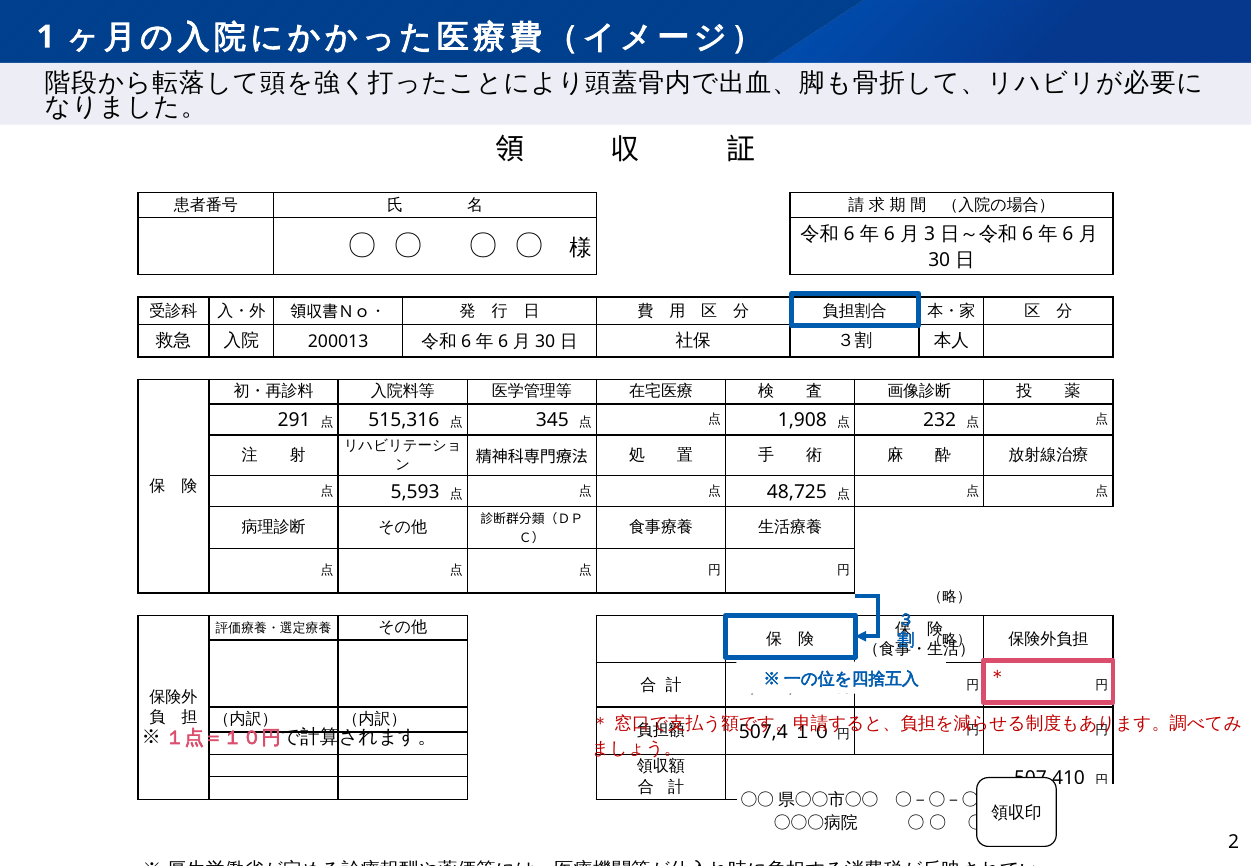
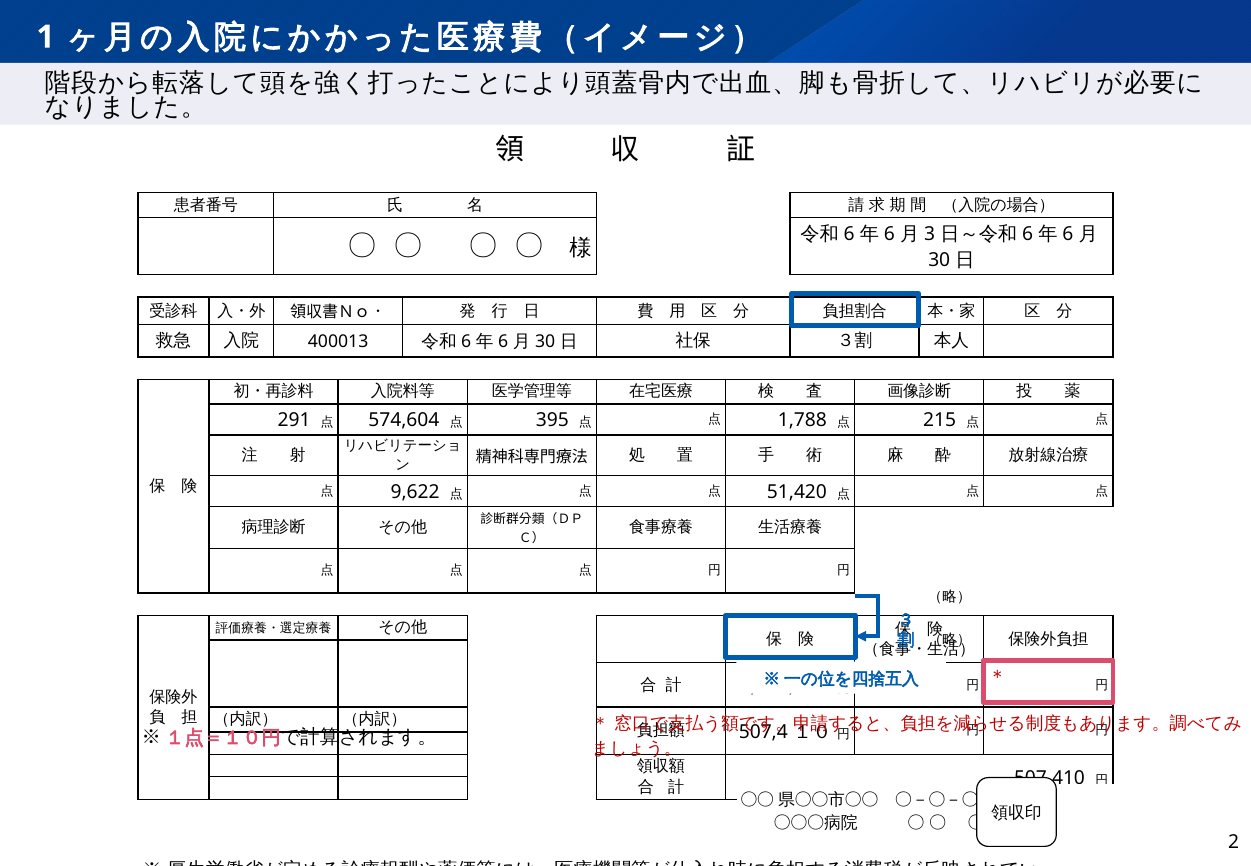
200013: 200013 -> 400013 (338, 342)
515,316: 515,316 -> 574,604 (404, 421)
345: 345 -> 395 (552, 421)
1,908: 1,908 -> 1,788 (802, 421)
232: 232 -> 215 (940, 421)
5,593: 5,593 -> 9,622 (415, 492)
48,725: 48,725 -> 51,420 (797, 492)
